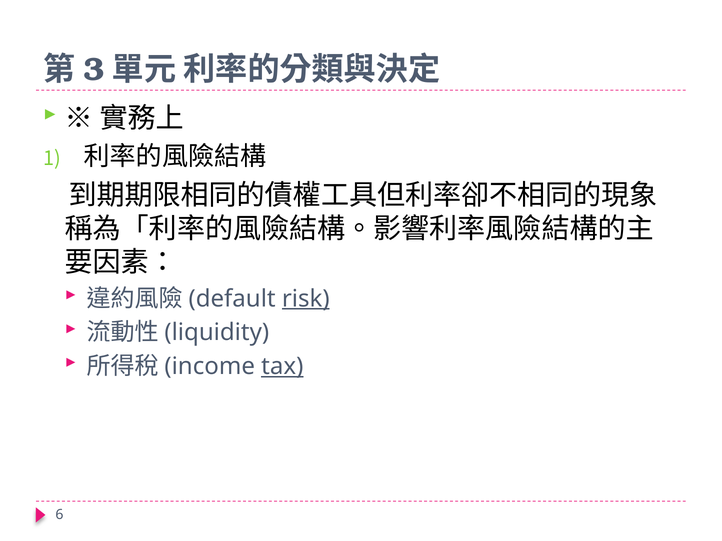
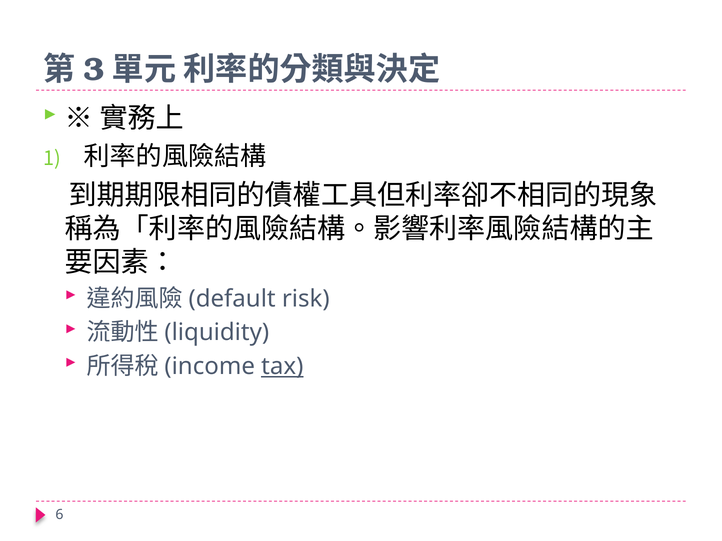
risk underline: present -> none (306, 299)
